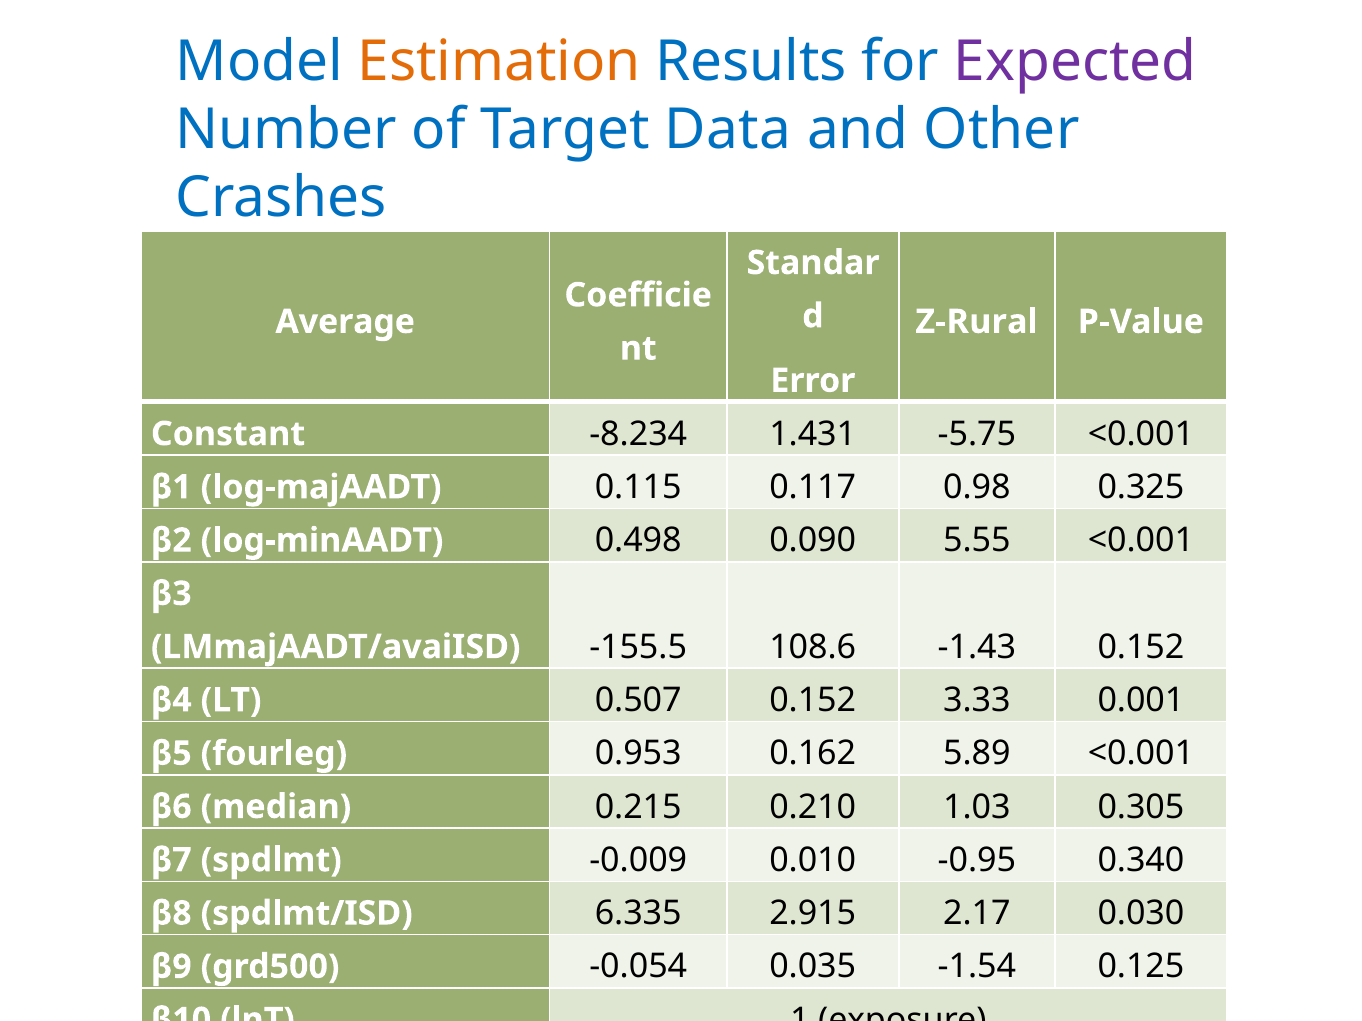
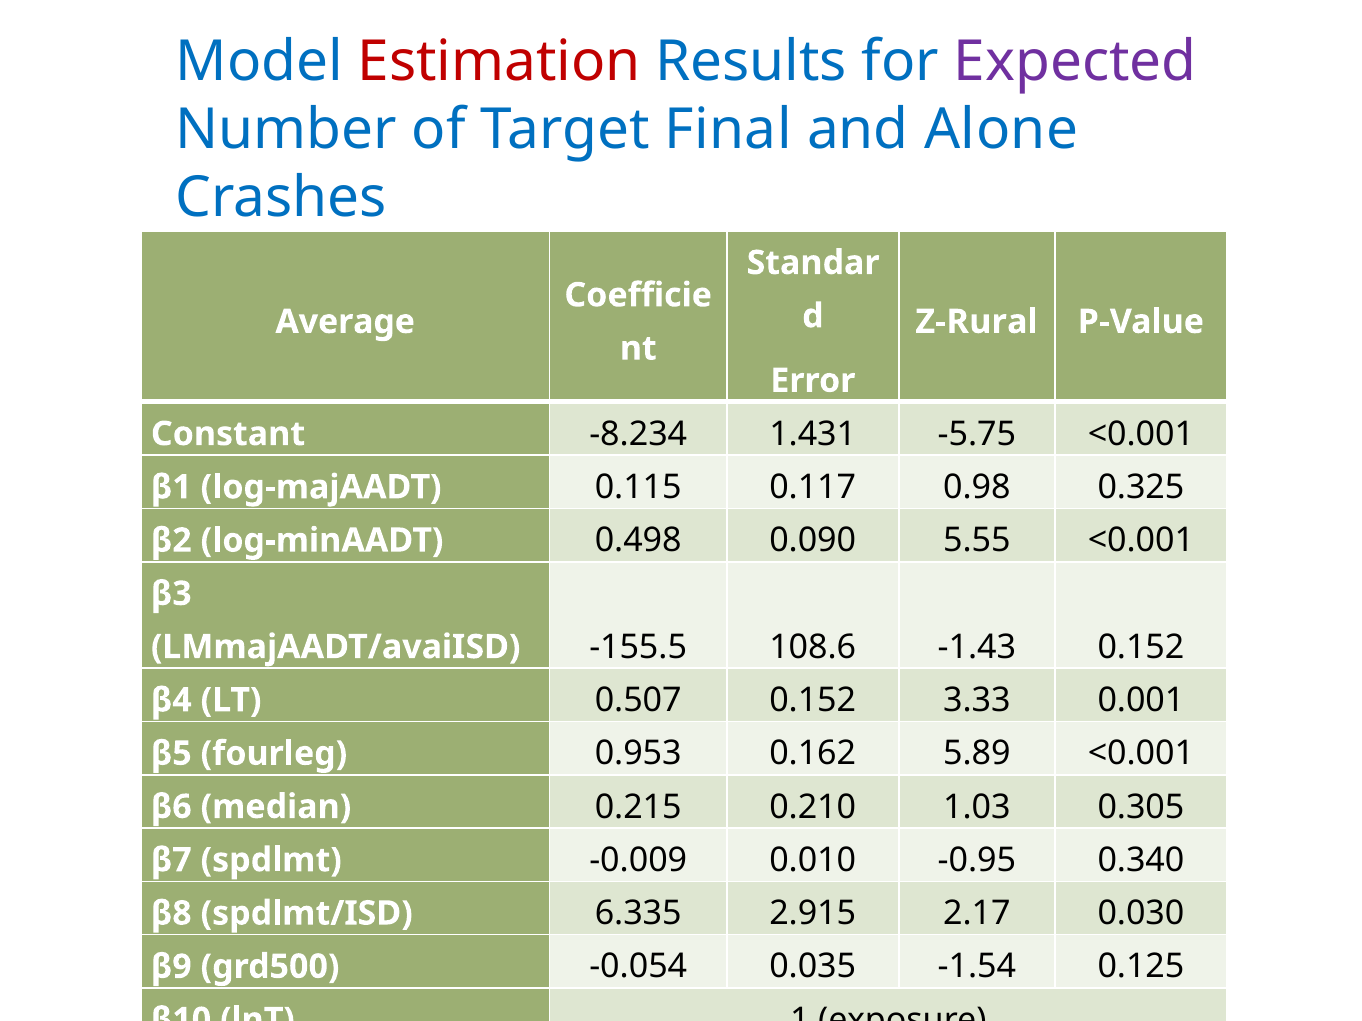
Estimation colour: orange -> red (499, 62)
Data: Data -> Final (728, 130)
Other: Other -> Alone (1001, 130)
